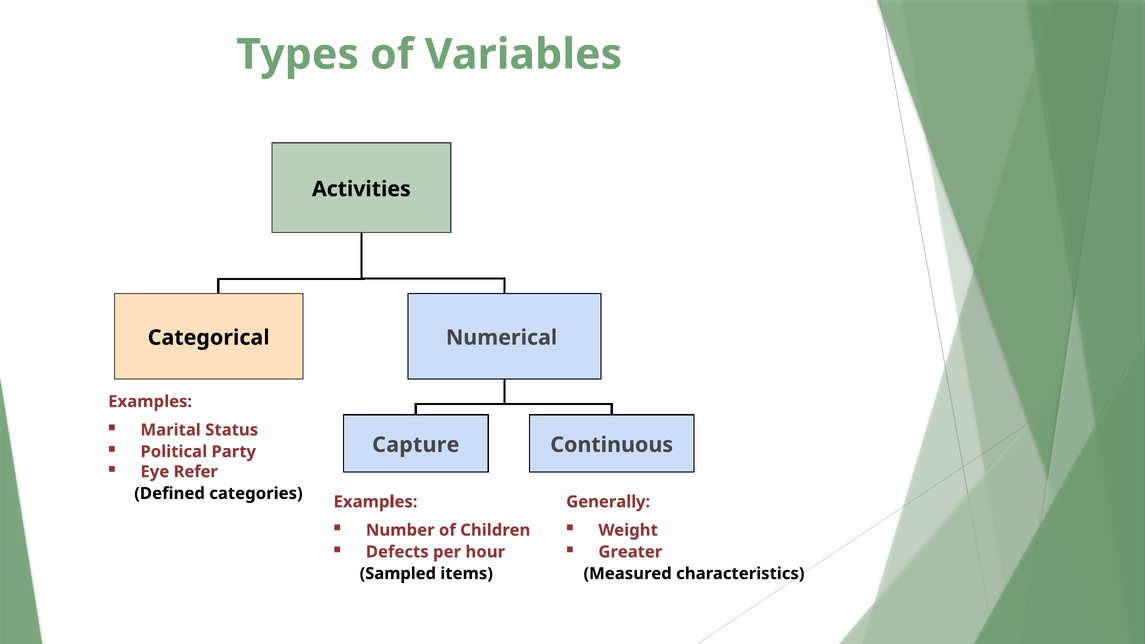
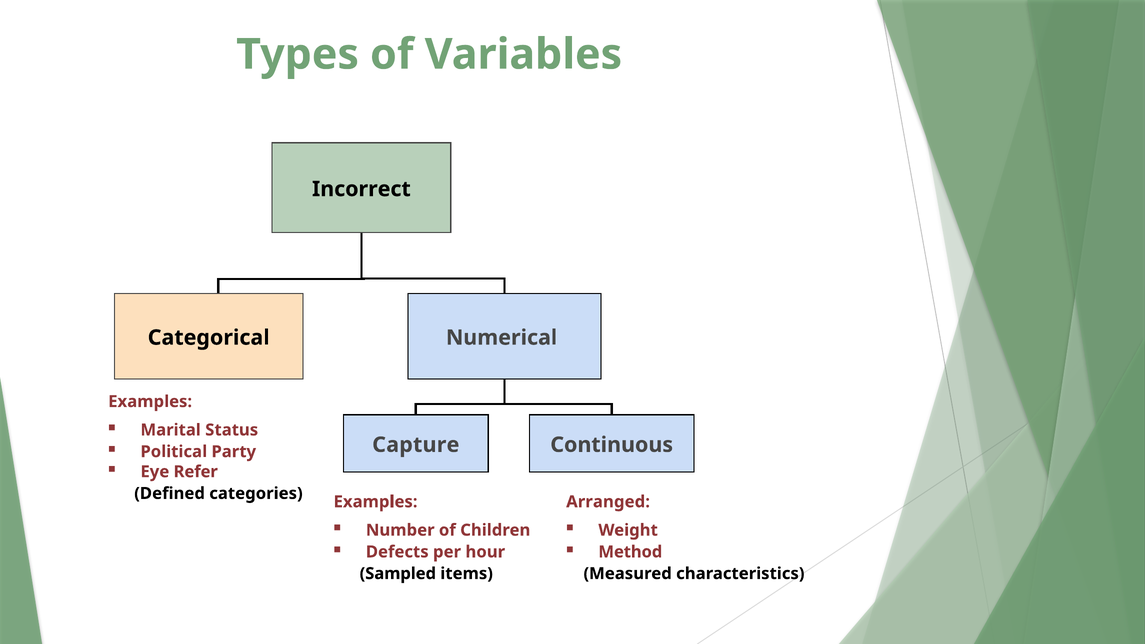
Activities: Activities -> Incorrect (361, 189)
Generally: Generally -> Arranged (608, 502)
Greater: Greater -> Method (630, 552)
